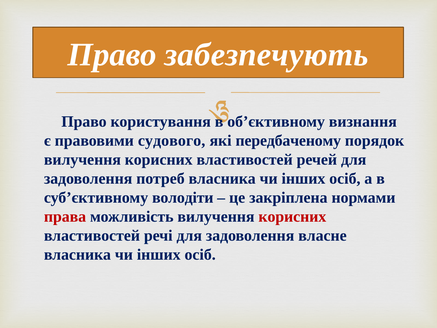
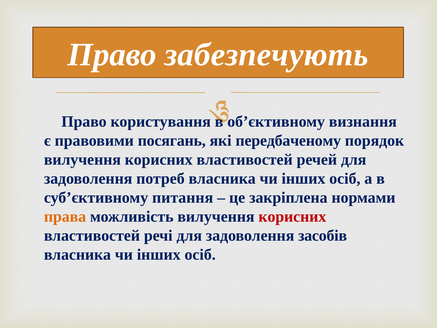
судового: судового -> посягань (172, 141)
володіти: володіти -> питання (183, 198)
права colour: red -> orange (65, 216)
власне: власне -> засобів (323, 235)
